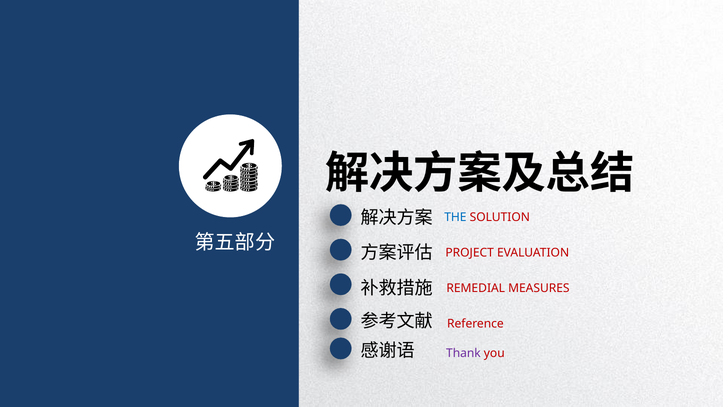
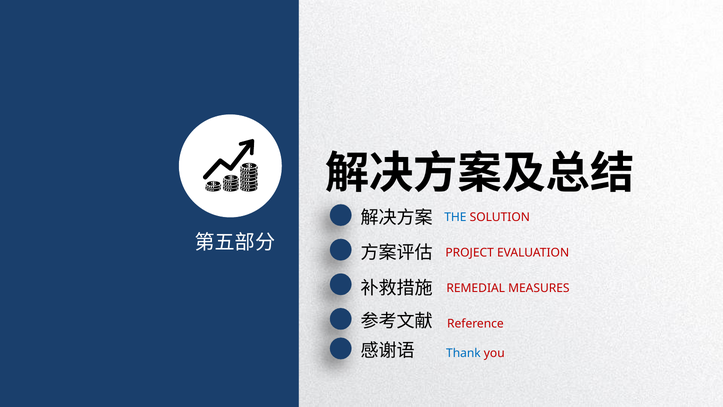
Thank colour: purple -> blue (463, 353)
